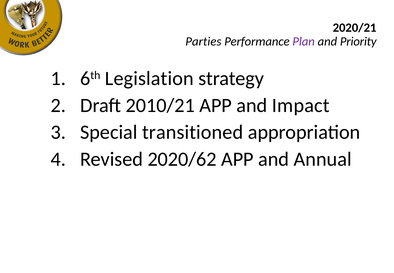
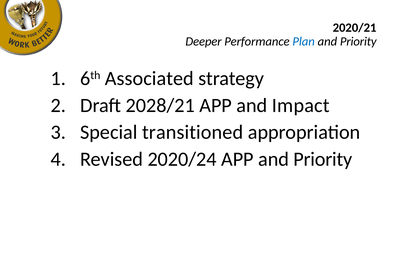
Parties: Parties -> Deeper (204, 41)
Plan colour: purple -> blue (304, 41)
Legislation: Legislation -> Associated (149, 78)
2010/21: 2010/21 -> 2028/21 (160, 105)
2020/62: 2020/62 -> 2020/24 (182, 159)
APP and Annual: Annual -> Priority (323, 159)
